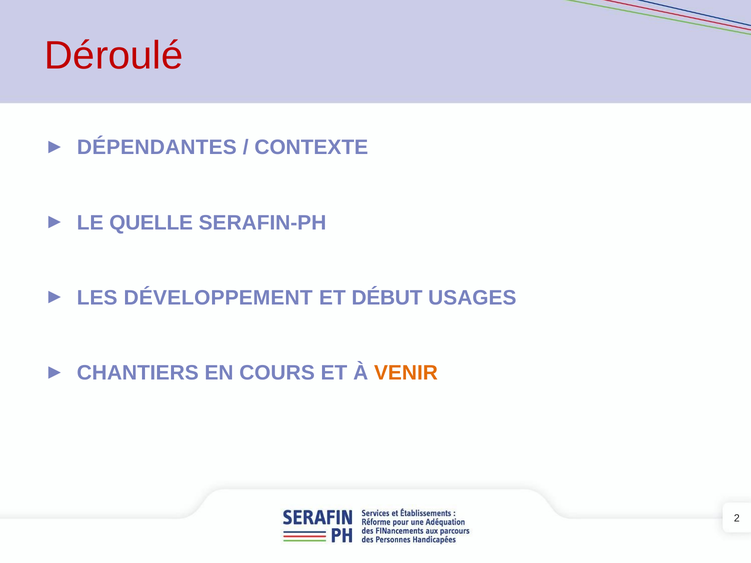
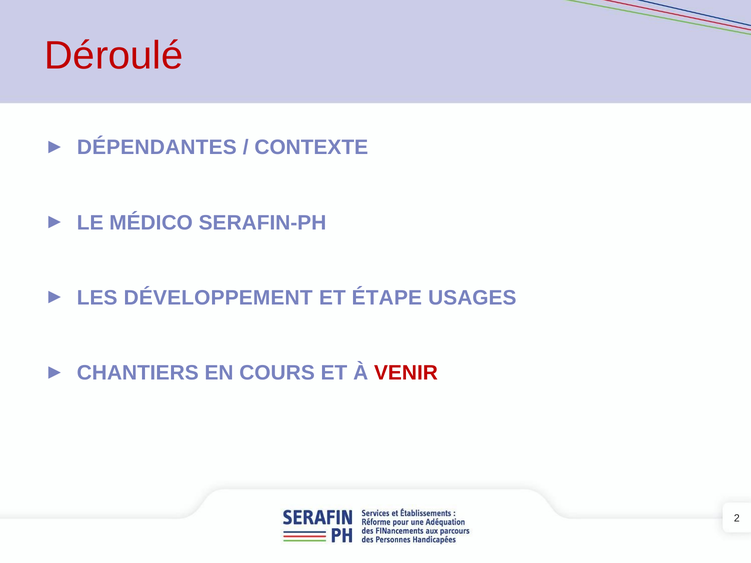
QUELLE: QUELLE -> MÉDICO (151, 223)
DÉBUT: DÉBUT -> ÉTAPE (387, 298)
VENIR colour: orange -> red (406, 373)
